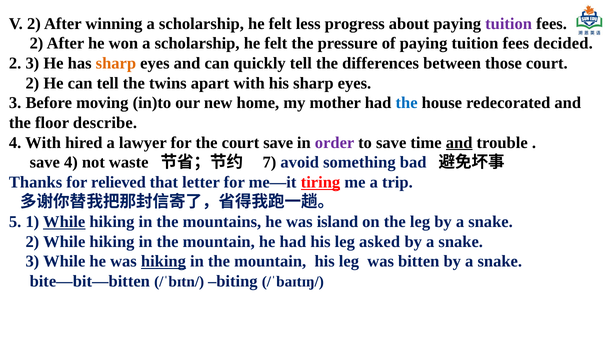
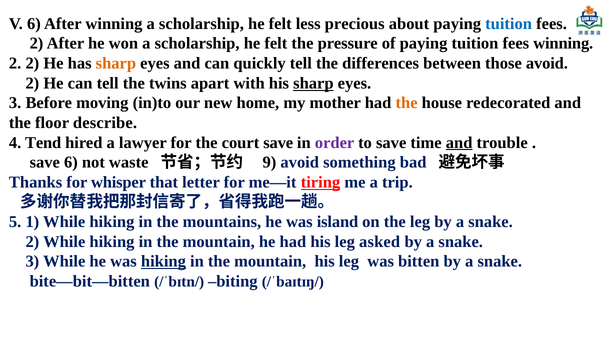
V 2: 2 -> 6 (34, 24)
progress: progress -> precious (355, 24)
tuition colour: purple -> blue (509, 24)
fees decided: decided -> winning (563, 44)
2 3: 3 -> 2 (32, 63)
those court: court -> avoid (547, 63)
sharp underline: none -> present (313, 83)
the colour: blue -> orange (407, 103)
4 With: With -> Tend (43, 143)
save 4: 4 -> 6 (71, 162)
7: 7 -> 9 (269, 162)
relieved: relieved -> whisper (118, 182)
While underline: present -> none (64, 222)
